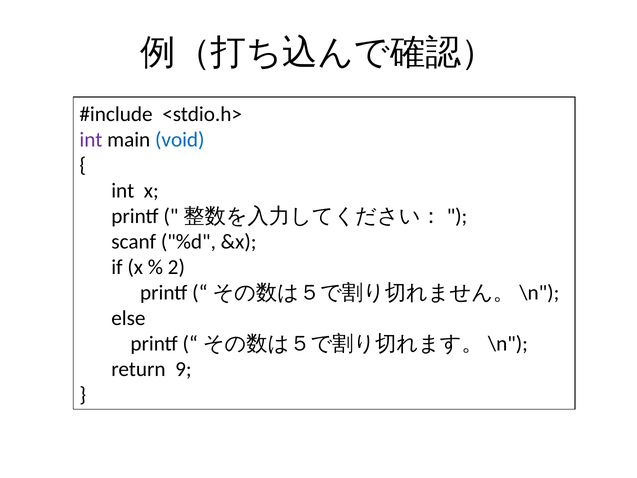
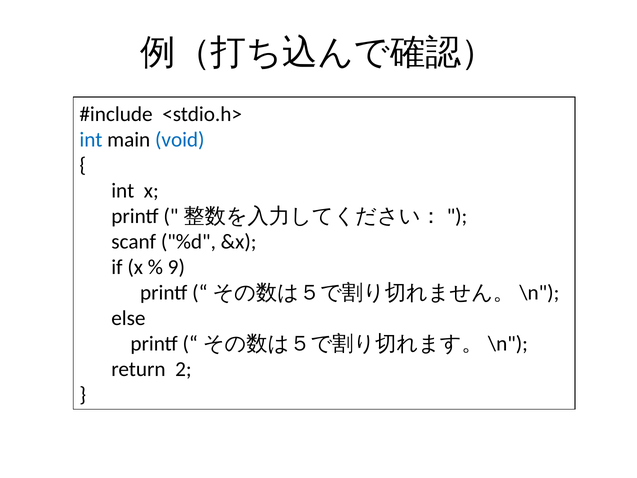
int colour: purple -> blue (91, 140)
2: 2 -> 9 (176, 267)
9: 9 -> 2 (183, 369)
